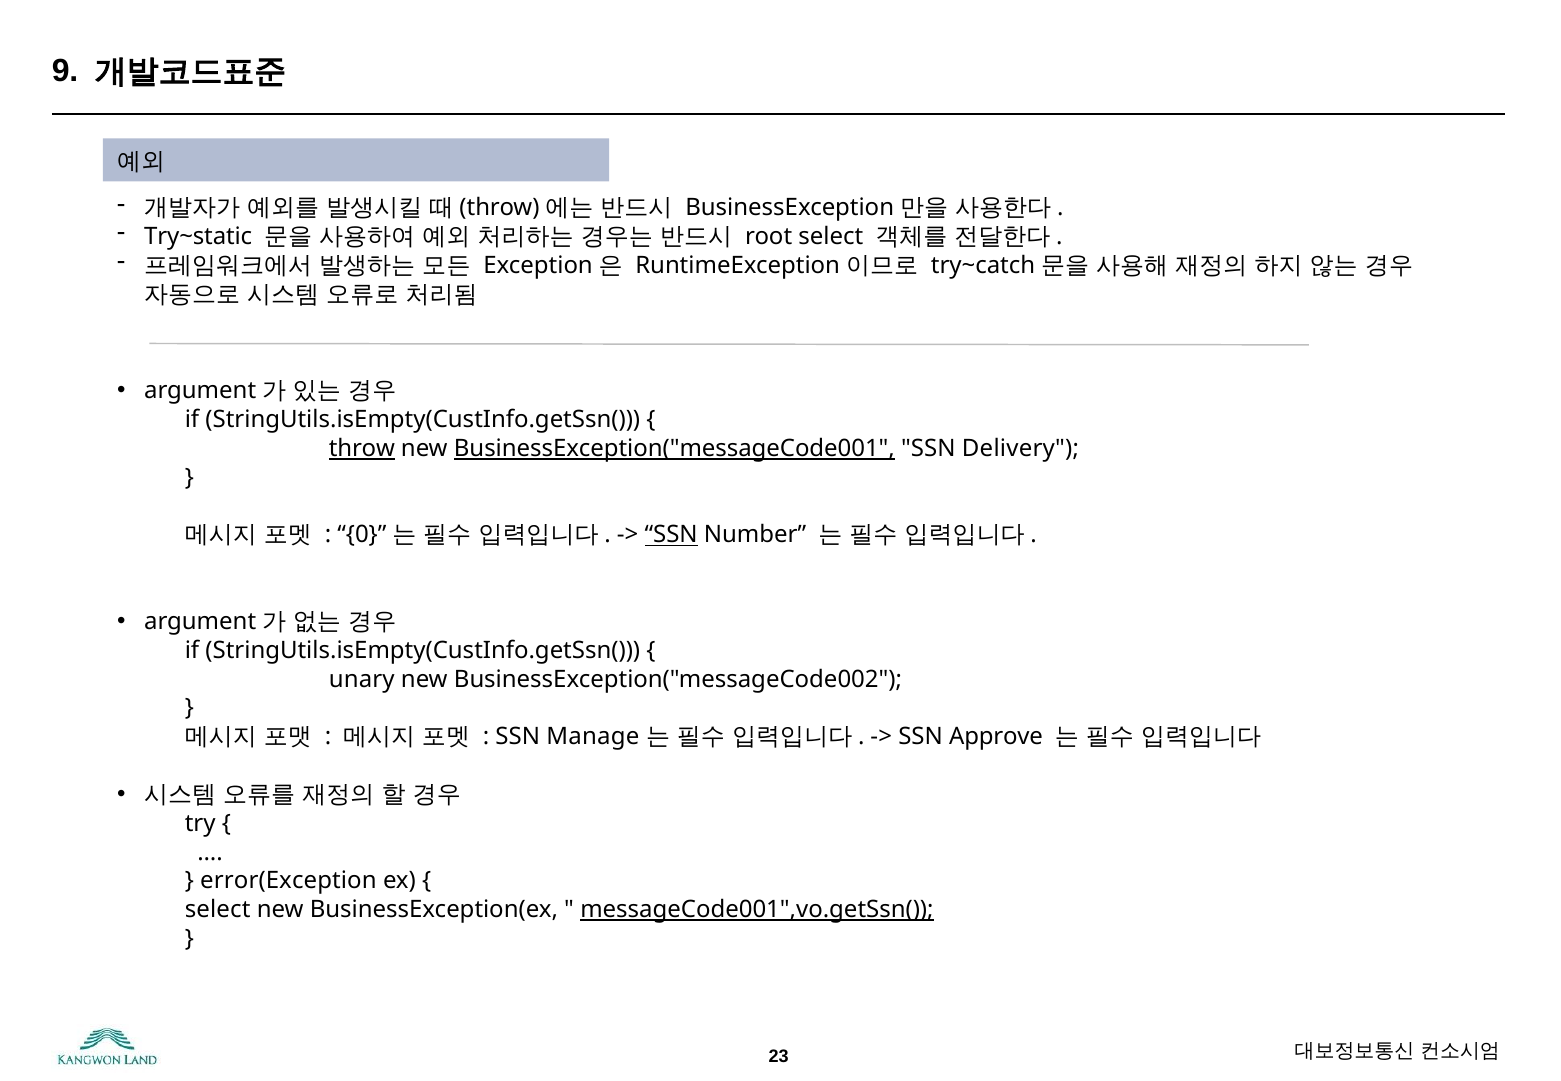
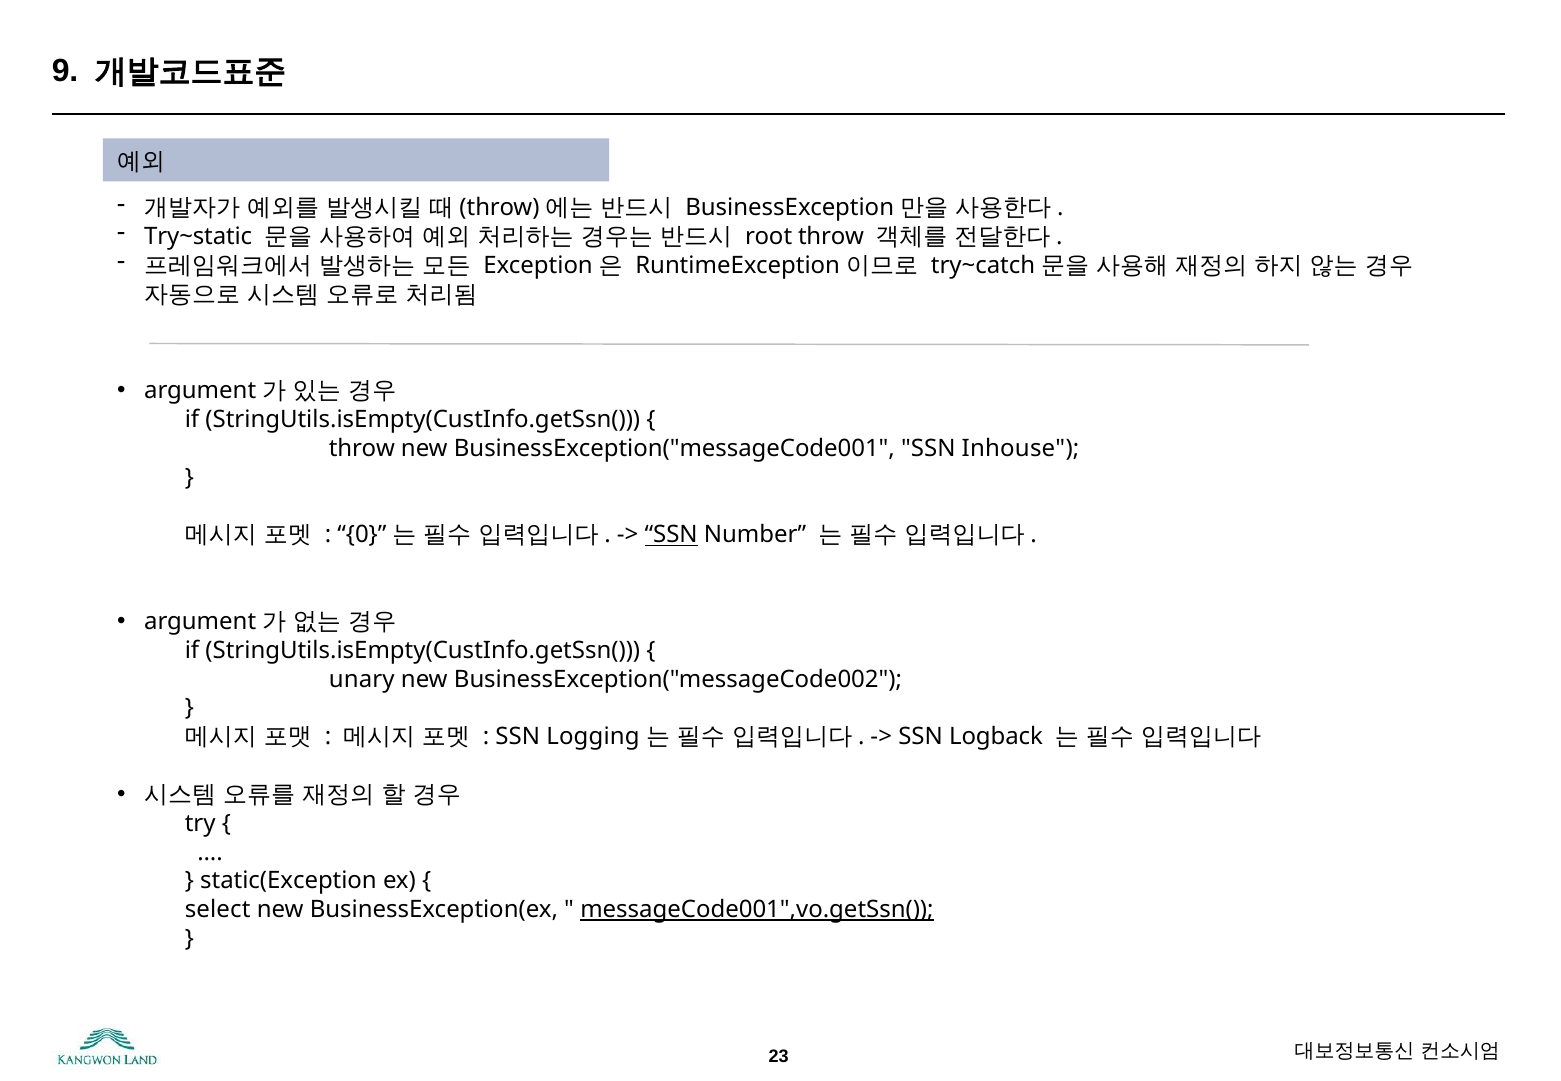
root select: select -> throw (831, 237)
throw underline: present -> none (362, 448)
BusinessException("messageCode001 underline: present -> none (674, 448)
Delivery: Delivery -> Inhouse (1021, 448)
Manage: Manage -> Logging (593, 737)
Approve: Approve -> Logback (996, 737)
error(Exception: error(Exception -> static(Exception (289, 881)
